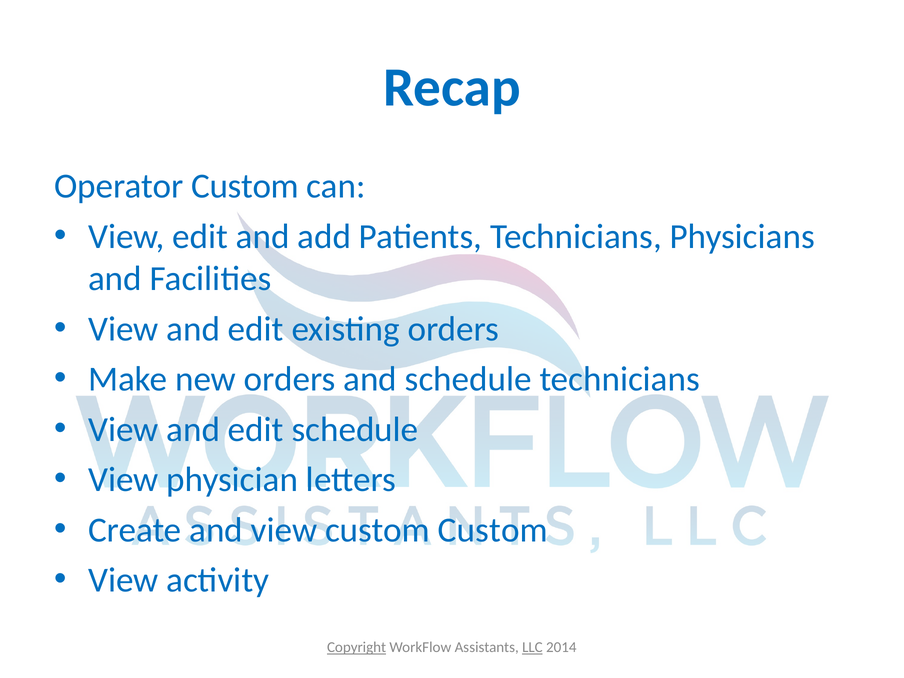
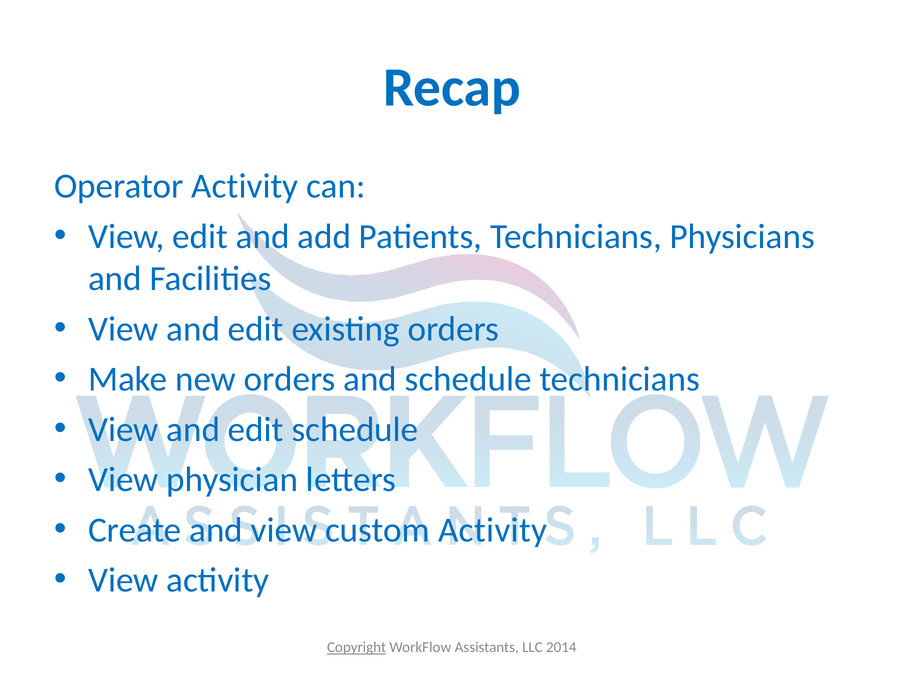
Operator Custom: Custom -> Activity (245, 186)
custom Custom: Custom -> Activity (493, 530)
LLC underline: present -> none (532, 647)
